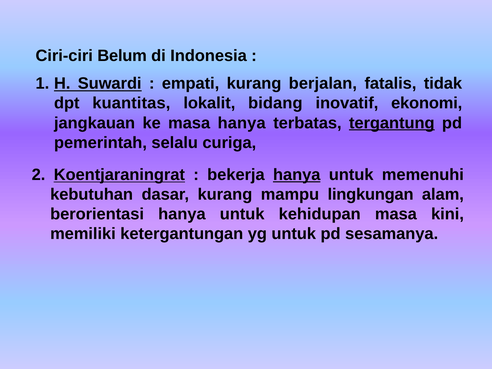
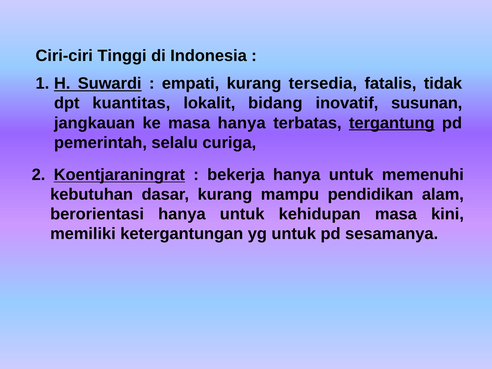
Belum: Belum -> Tinggi (122, 56)
berjalan: berjalan -> tersedia (323, 84)
ekonomi: ekonomi -> susunan (427, 103)
hanya underline: present -> none (297, 175)
lingkungan: lingkungan -> pendidikan (371, 195)
